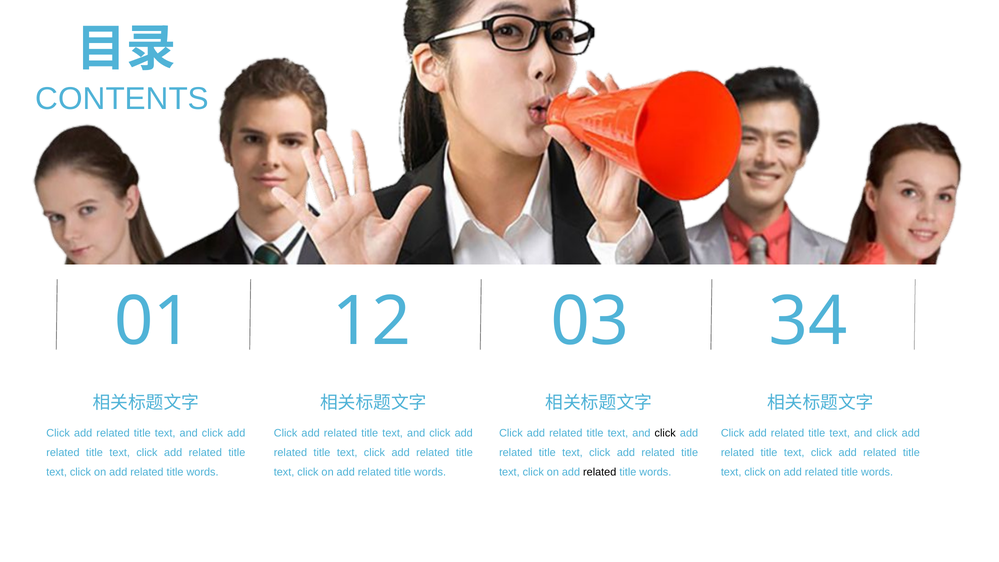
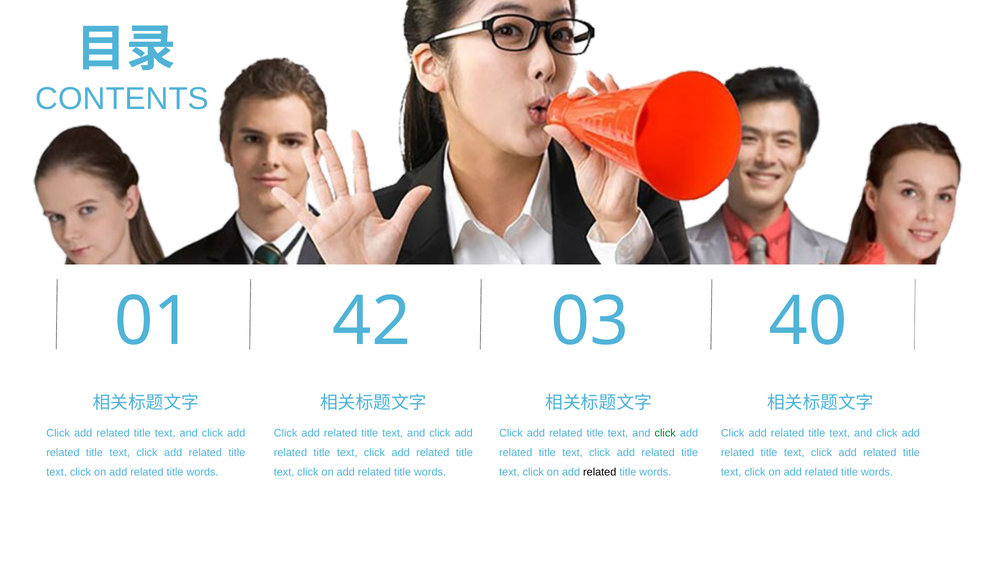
12: 12 -> 42 (372, 321)
34: 34 -> 40 (808, 321)
click colour: black -> green (665, 433)
